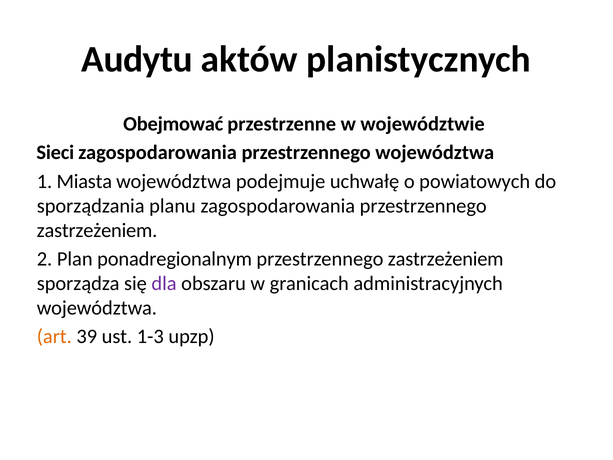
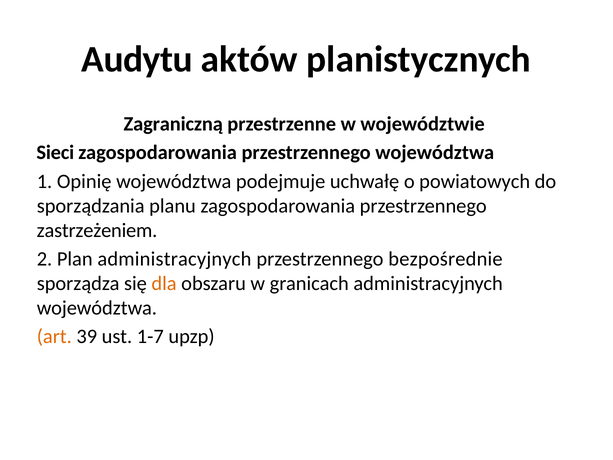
Obejmować: Obejmować -> Zagraniczną (173, 124)
Miasta: Miasta -> Opinię (84, 181)
Plan ponadregionalnym: ponadregionalnym -> administracyjnych (174, 259)
zastrzeżeniem: zastrzeżeniem -> bezpośrednie (446, 259)
dla colour: purple -> orange (164, 283)
1-3: 1-3 -> 1-7 (150, 337)
